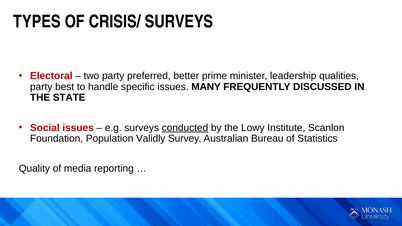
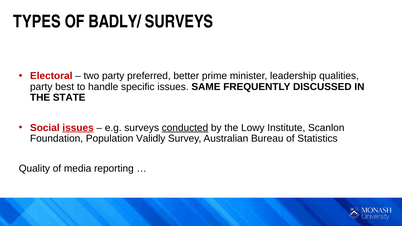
CRISIS/: CRISIS/ -> BADLY/ (115, 22)
MANY: MANY -> SAME (206, 87)
issues underline: none -> present (78, 128)
